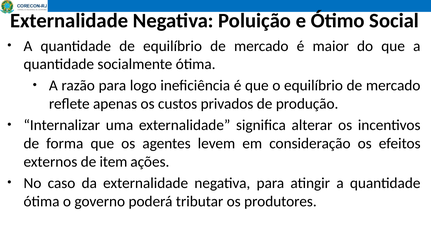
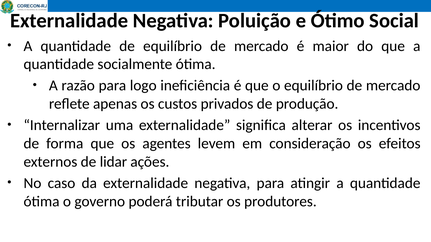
item: item -> lidar (113, 162)
